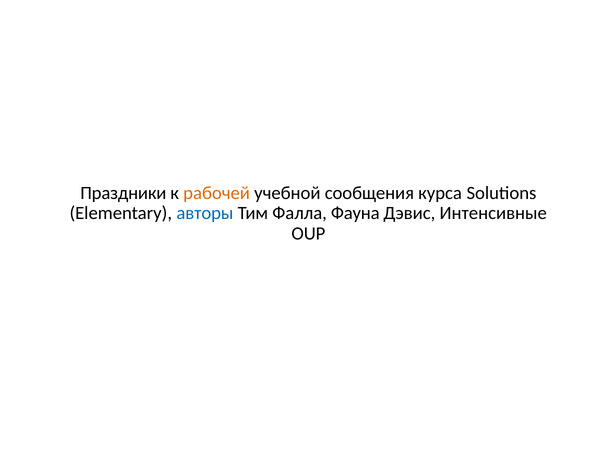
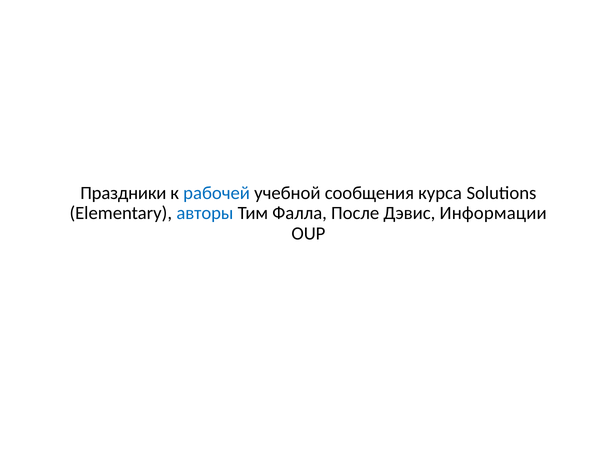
рабочей colour: orange -> blue (217, 193)
Фауна: Фауна -> После (355, 214)
Интенсивные: Интенсивные -> Информации (493, 214)
